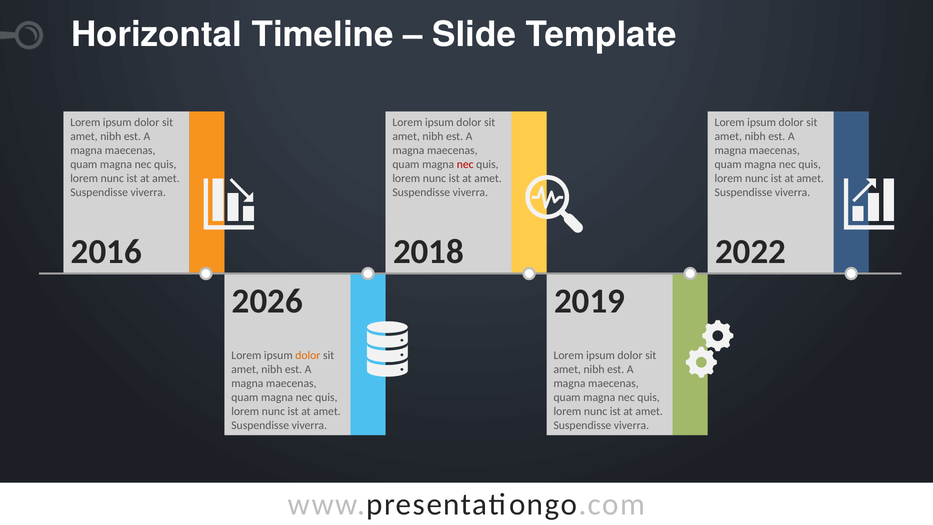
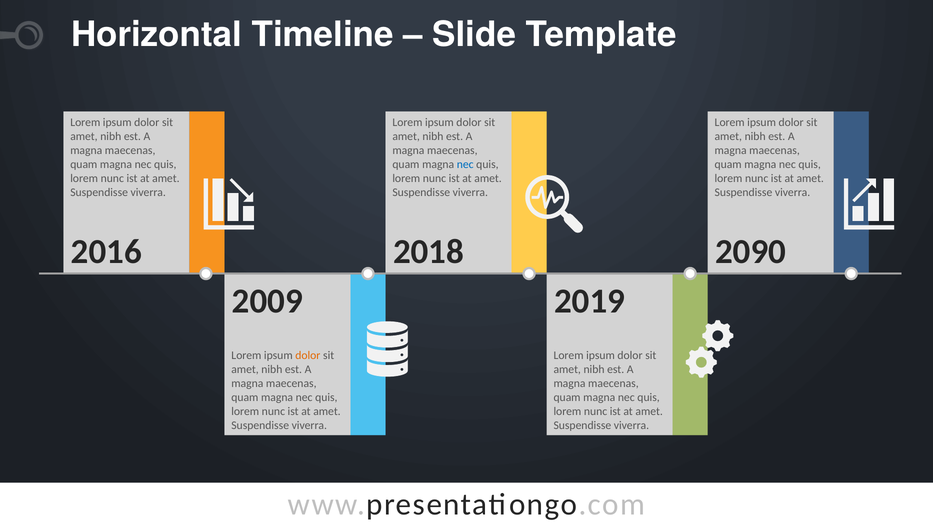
nec colour: red -> blue (465, 165)
2022: 2022 -> 2090 (751, 251)
2026: 2026 -> 2009 (267, 301)
